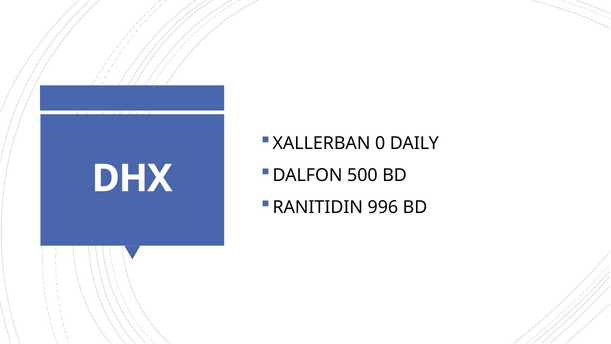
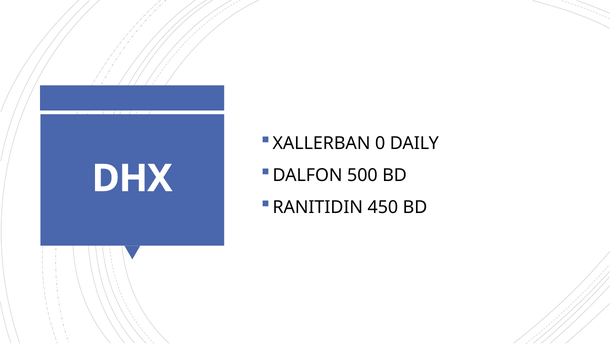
996: 996 -> 450 (383, 207)
